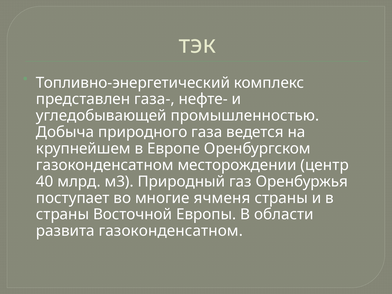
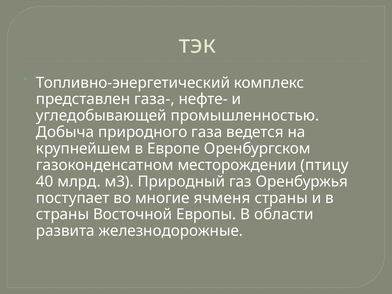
центр: центр -> птицу (325, 165)
развита газоконденсатном: газоконденсатном -> железнодорожные (171, 231)
